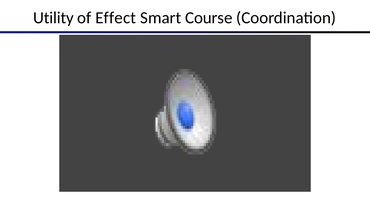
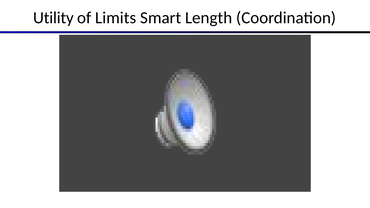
Effect: Effect -> Limits (116, 18)
Course: Course -> Length (209, 18)
